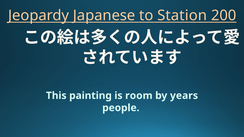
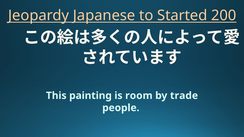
Station: Station -> Started (182, 16)
years: years -> trade (184, 96)
